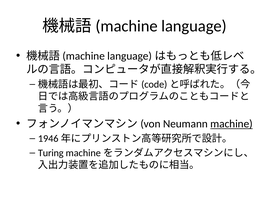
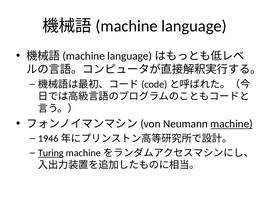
Turing underline: none -> present (51, 153)
